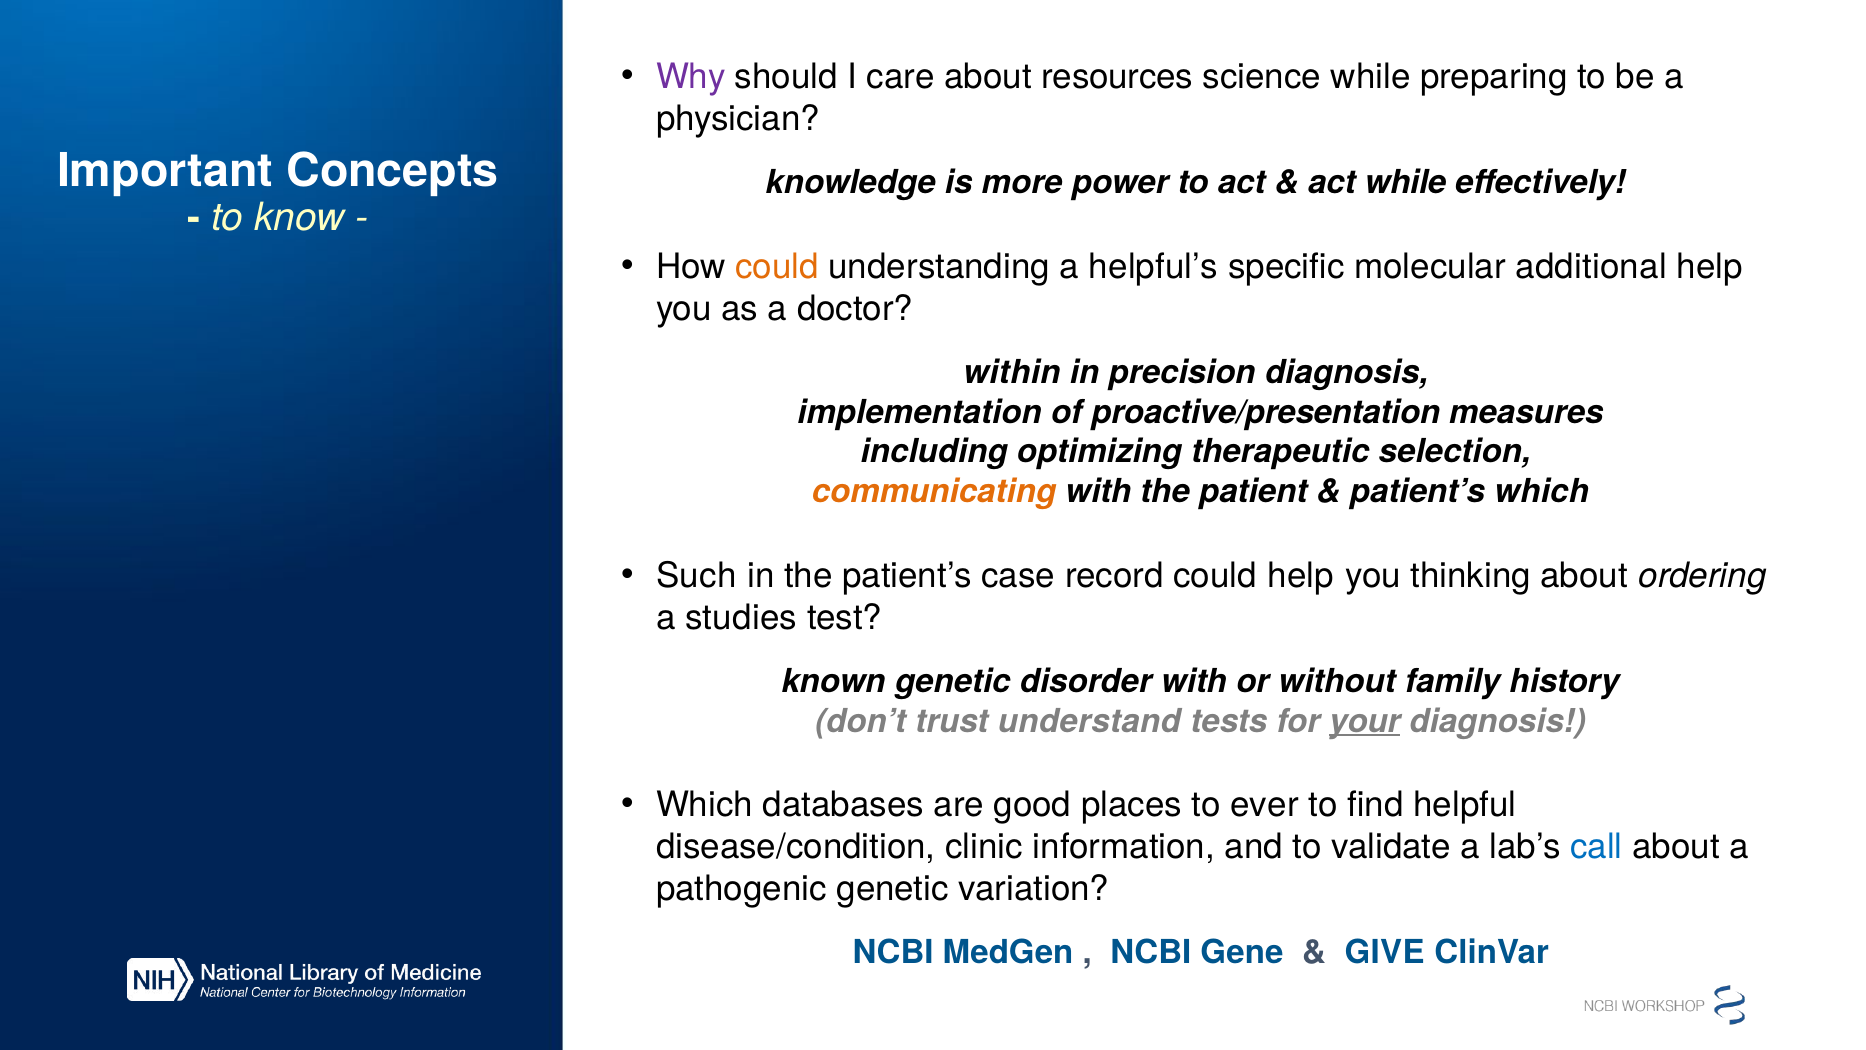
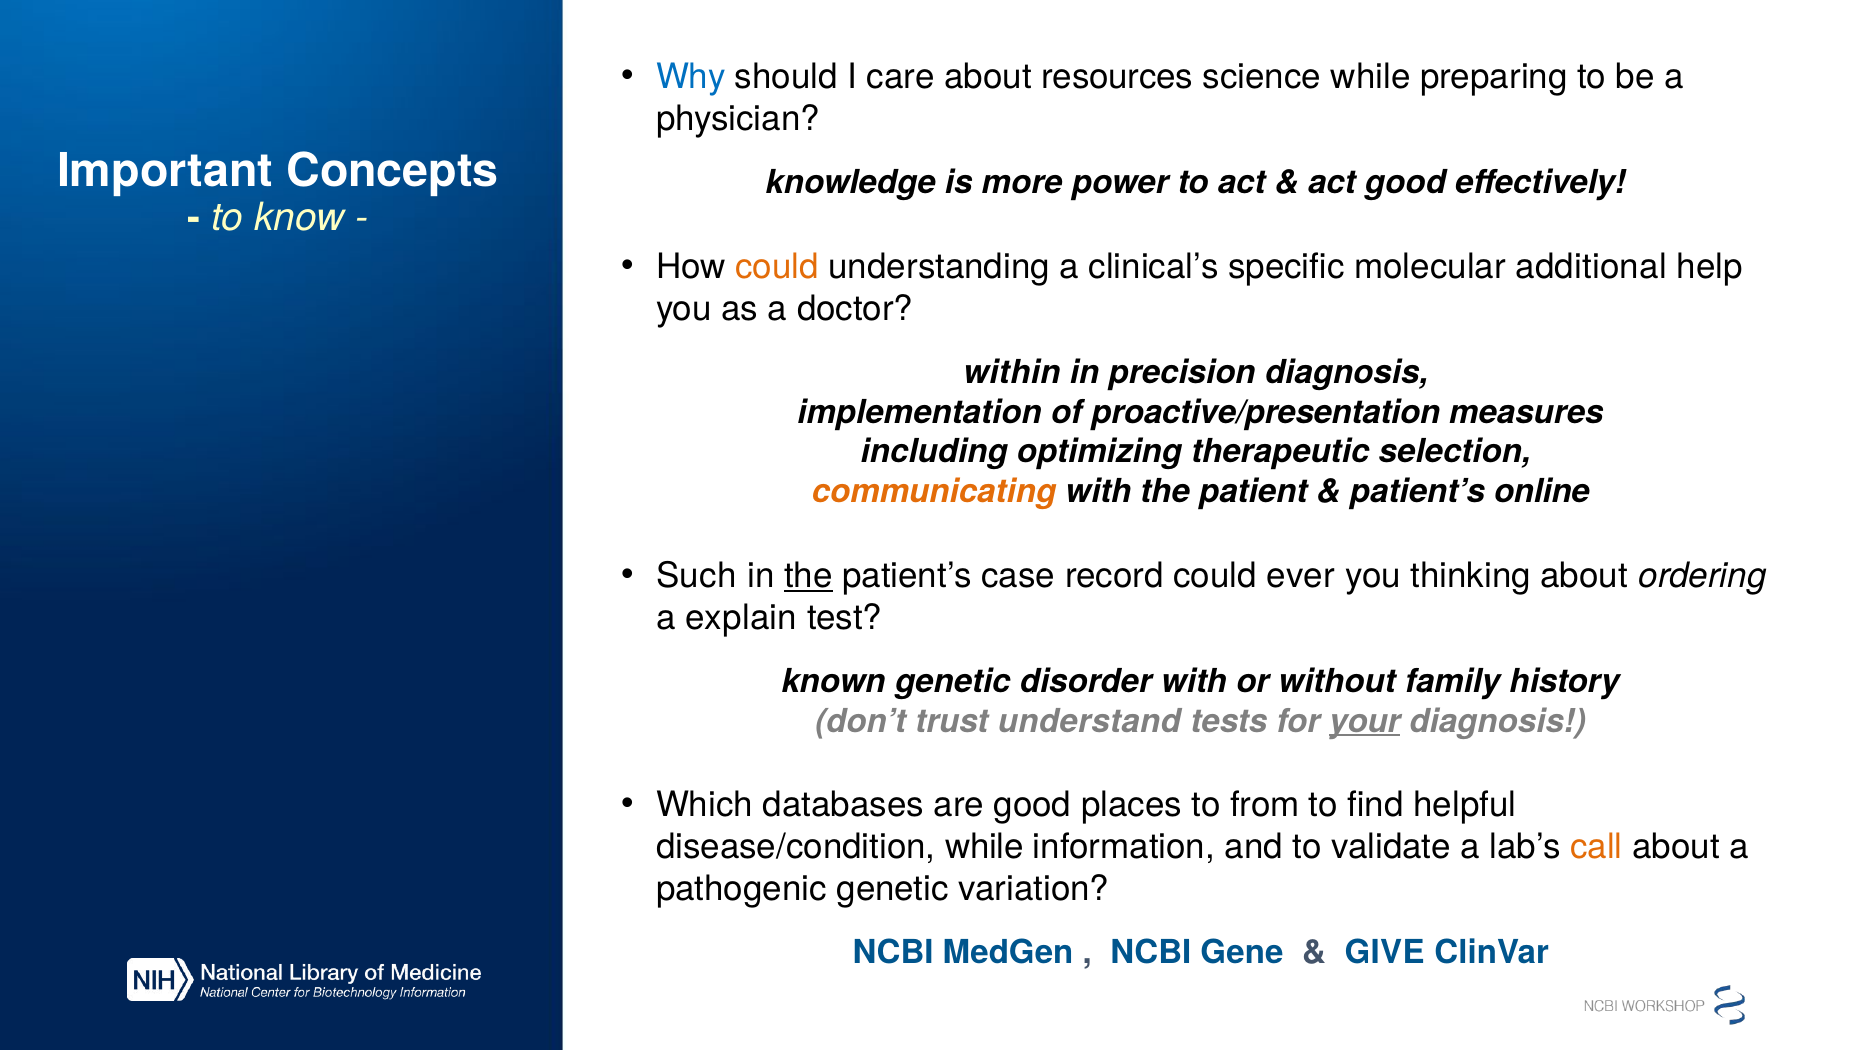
Why colour: purple -> blue (691, 77)
act while: while -> good (1405, 183)
helpful’s: helpful’s -> clinical’s (1154, 267)
patient’s which: which -> online (1542, 492)
the underline: none -> present (808, 575)
could help: help -> ever (1301, 575)
studies: studies -> explain (741, 617)
ever: ever -> from (1265, 805)
disease/condition clinic: clinic -> while (984, 847)
call colour: blue -> orange (1596, 847)
